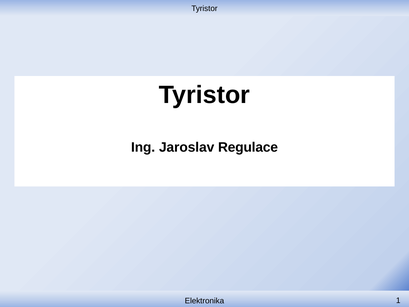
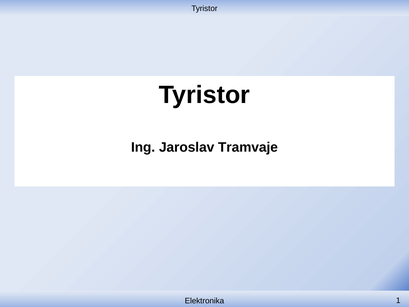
Regulace: Regulace -> Tramvaje (248, 147)
